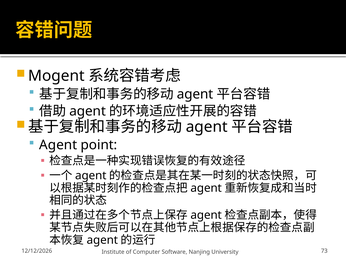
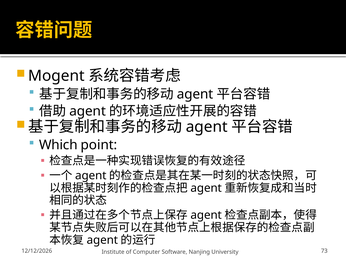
Agent: Agent -> Which (58, 145)
